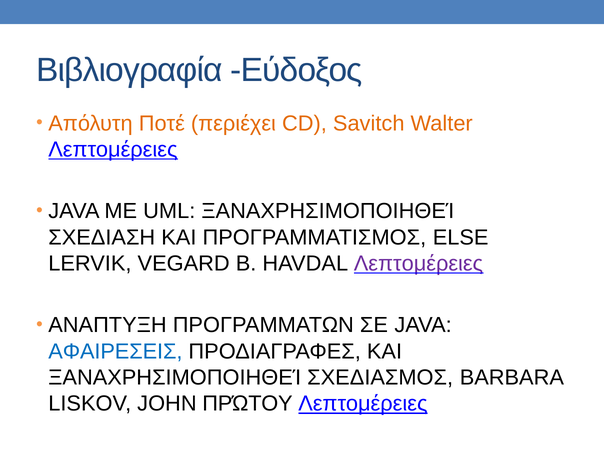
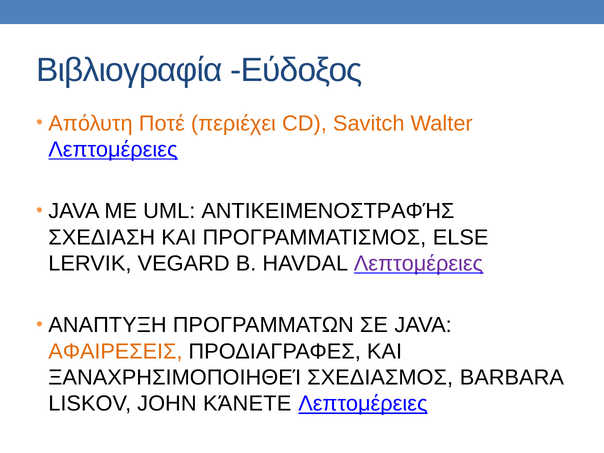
UML ΞΑΝΑΧΡΗΣΙΜΟΠΟΙΗΘΕΊ: ΞΑΝΑΧΡΗΣΙΜΟΠΟΙΗΘΕΊ -> ΑΝΤΙΚΕΙΜΕΝΟΣΤΡΑΦΉΣ (328, 211)
ΑΦΑΙΡΕΣΕΙΣ colour: blue -> orange (115, 351)
ΠΡΏΤΟΥ: ΠΡΏΤΟΥ -> ΚΆΝΕΤΕ (247, 404)
